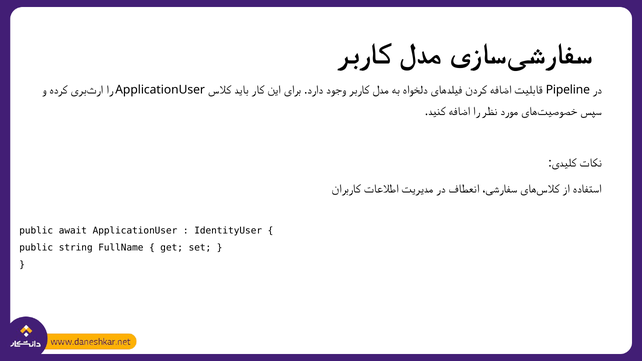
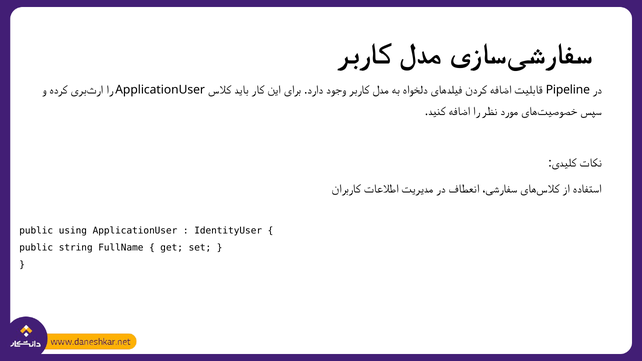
await: await -> using (73, 231)
